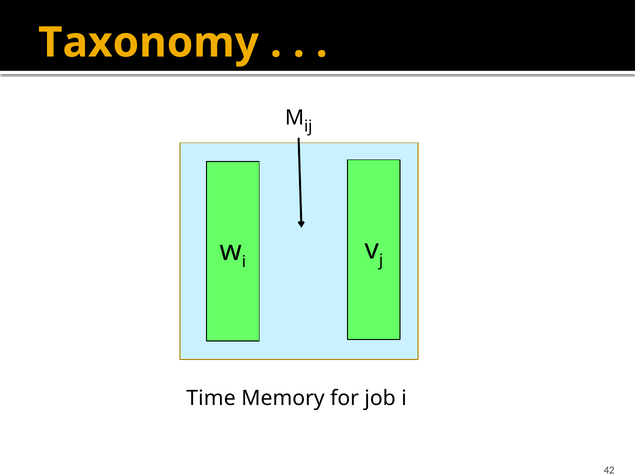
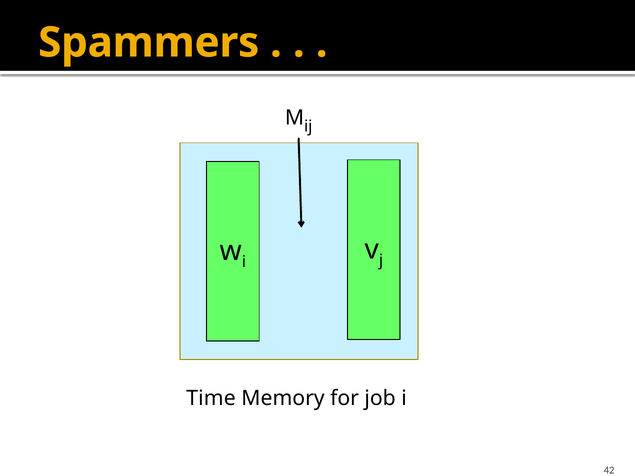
Taxonomy: Taxonomy -> Spammers (149, 43)
